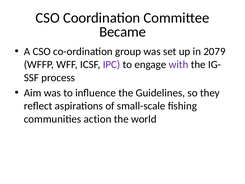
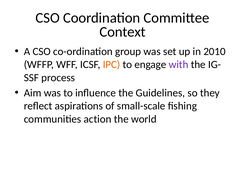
Became: Became -> Context (123, 32)
2079: 2079 -> 2010 (215, 51)
IPC colour: purple -> orange (112, 64)
